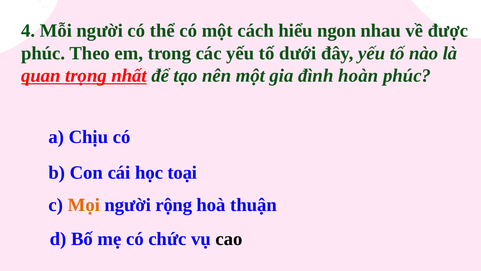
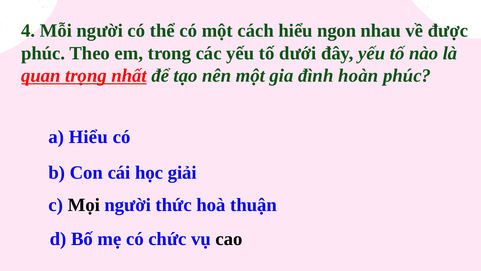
a Chịu: Chịu -> Hiểu (88, 137)
toại: toại -> giải (182, 172)
Mọi colour: orange -> black (84, 205)
rộng: rộng -> thức (174, 205)
